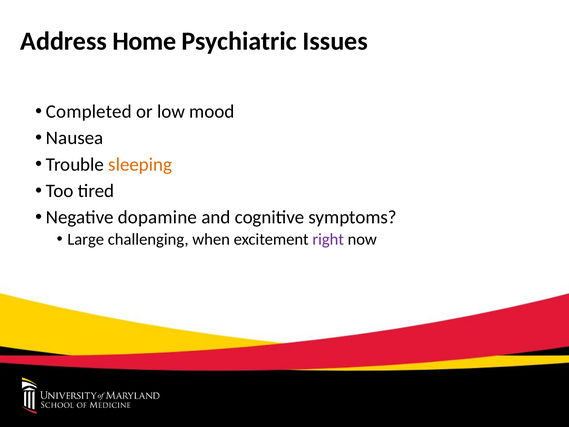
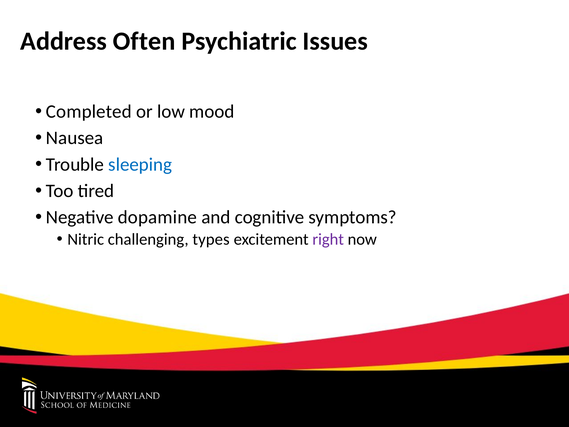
Home: Home -> Often (144, 41)
sleeping colour: orange -> blue (140, 164)
Large: Large -> Nitric (86, 239)
when: when -> types (211, 239)
